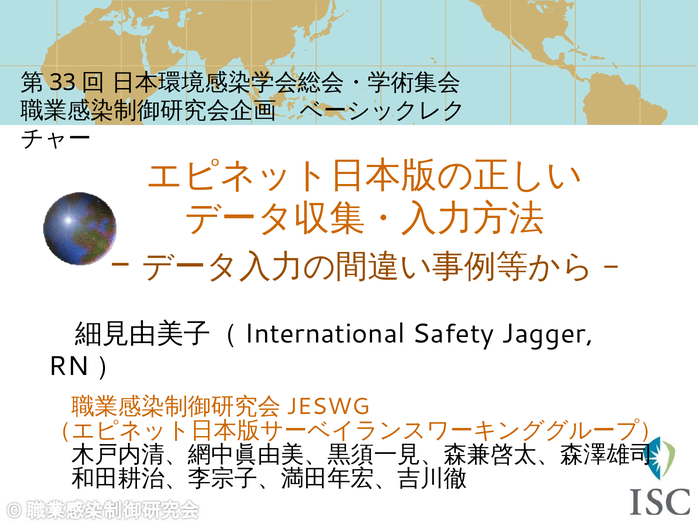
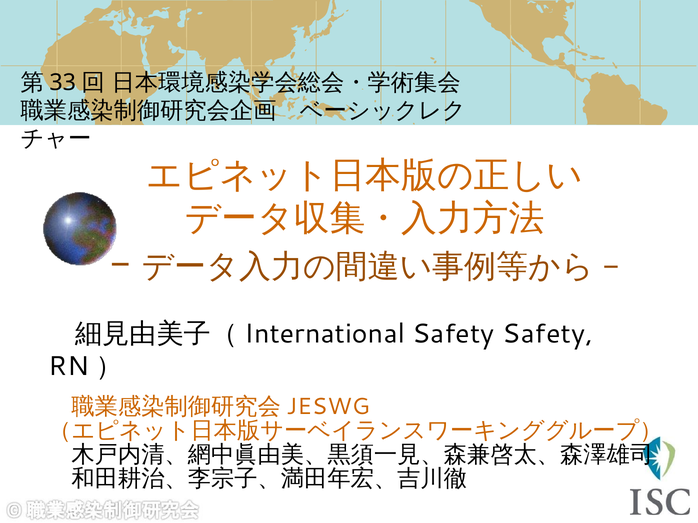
Safety Jagger: Jagger -> Safety (548, 334)
